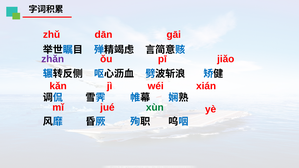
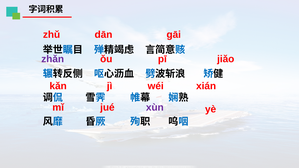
xùn colour: green -> purple (155, 108)
